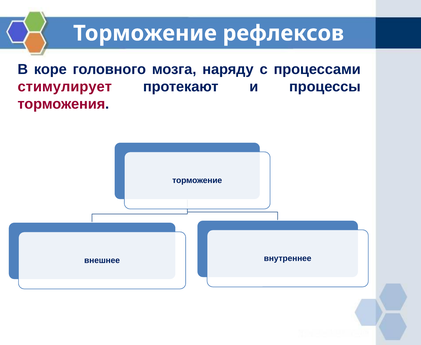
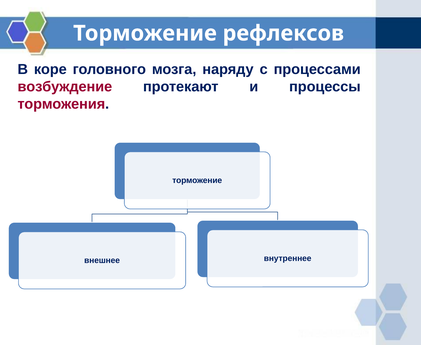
стимулирует: стимулирует -> возбуждение (65, 87)
